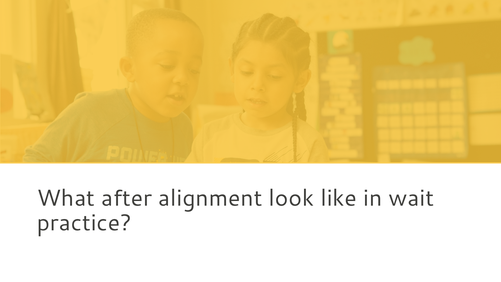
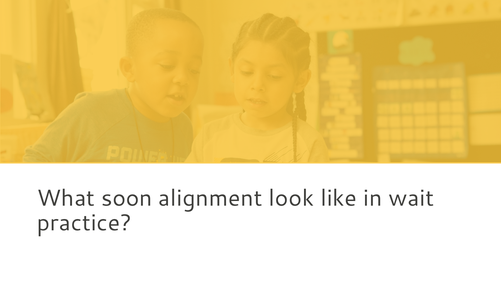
after: after -> soon (127, 198)
